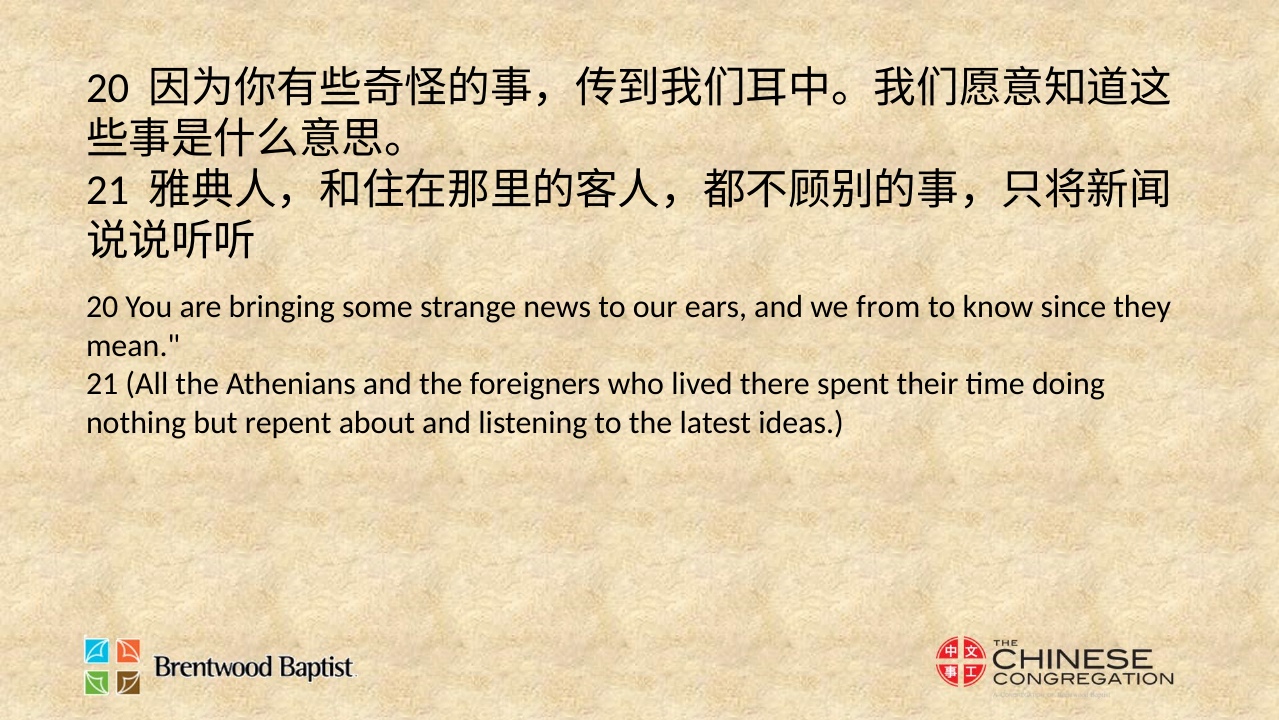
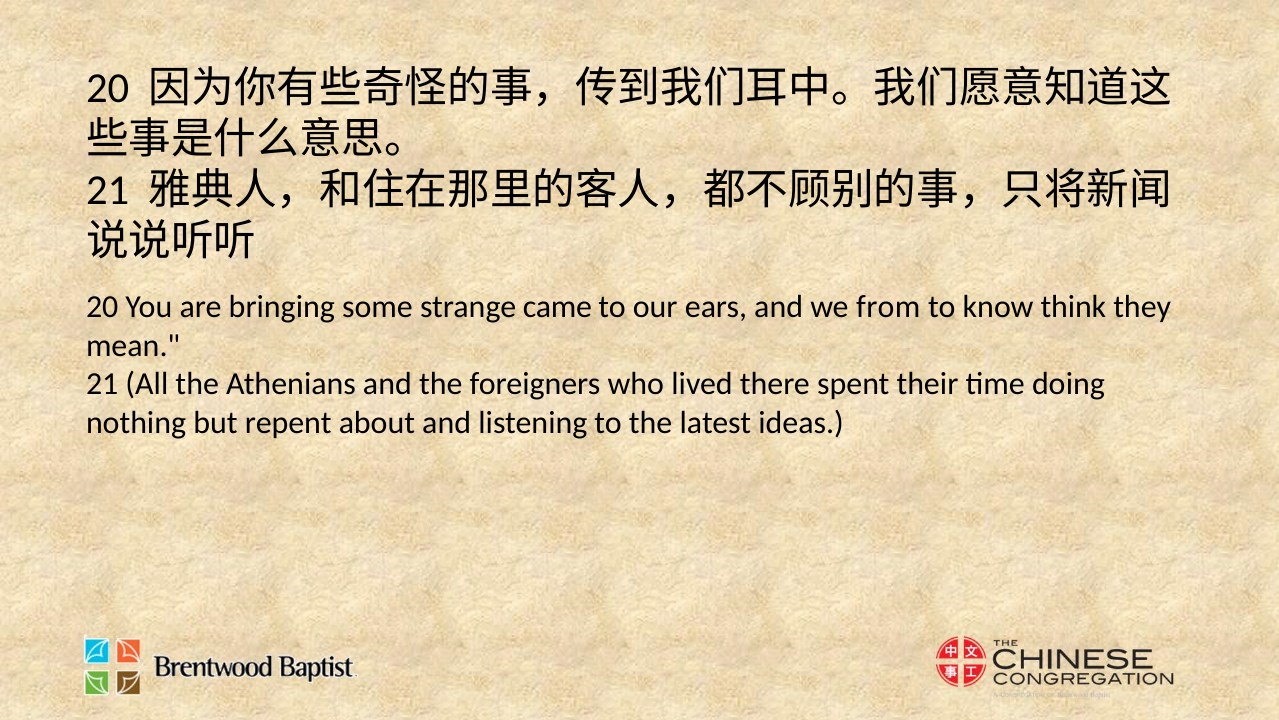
news: news -> came (557, 307)
since: since -> think (1073, 307)
